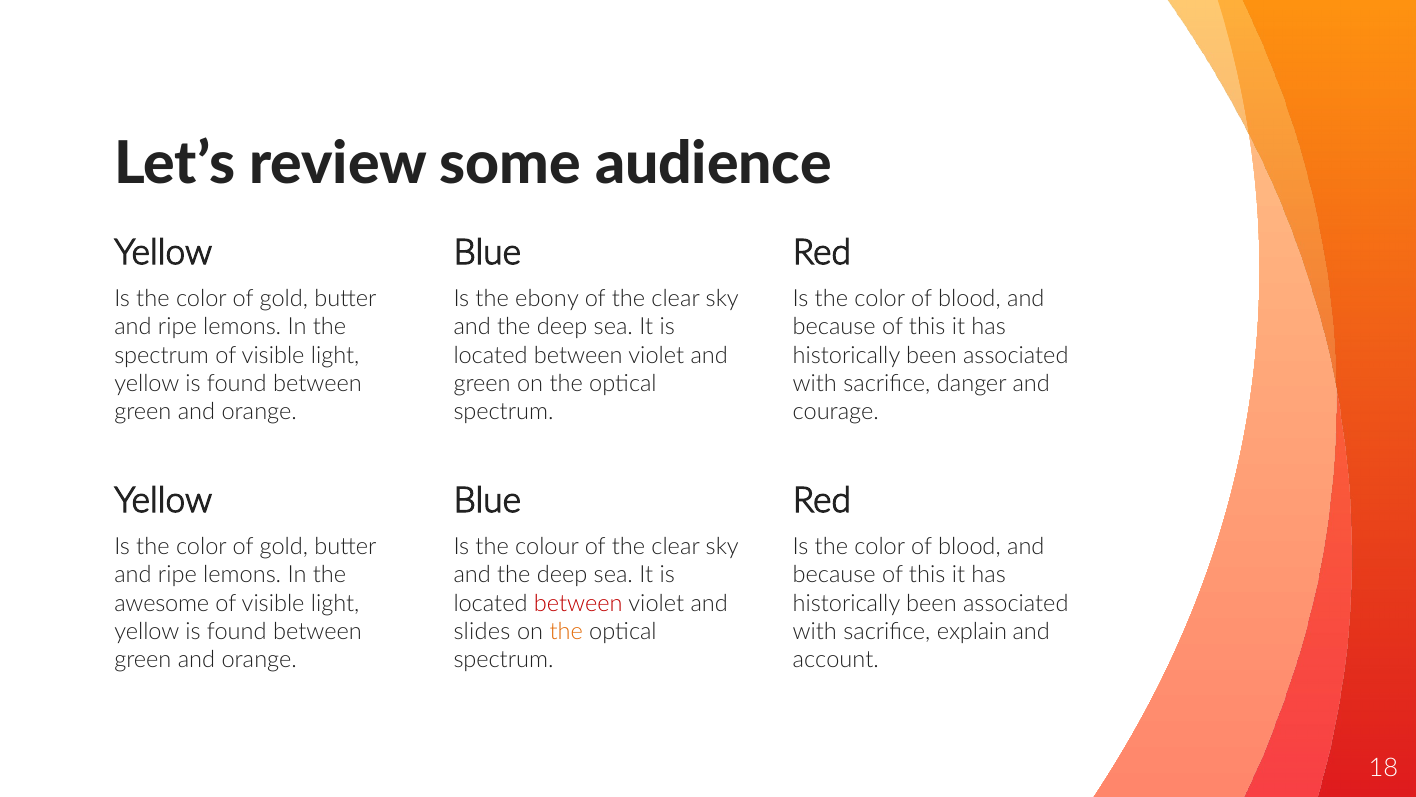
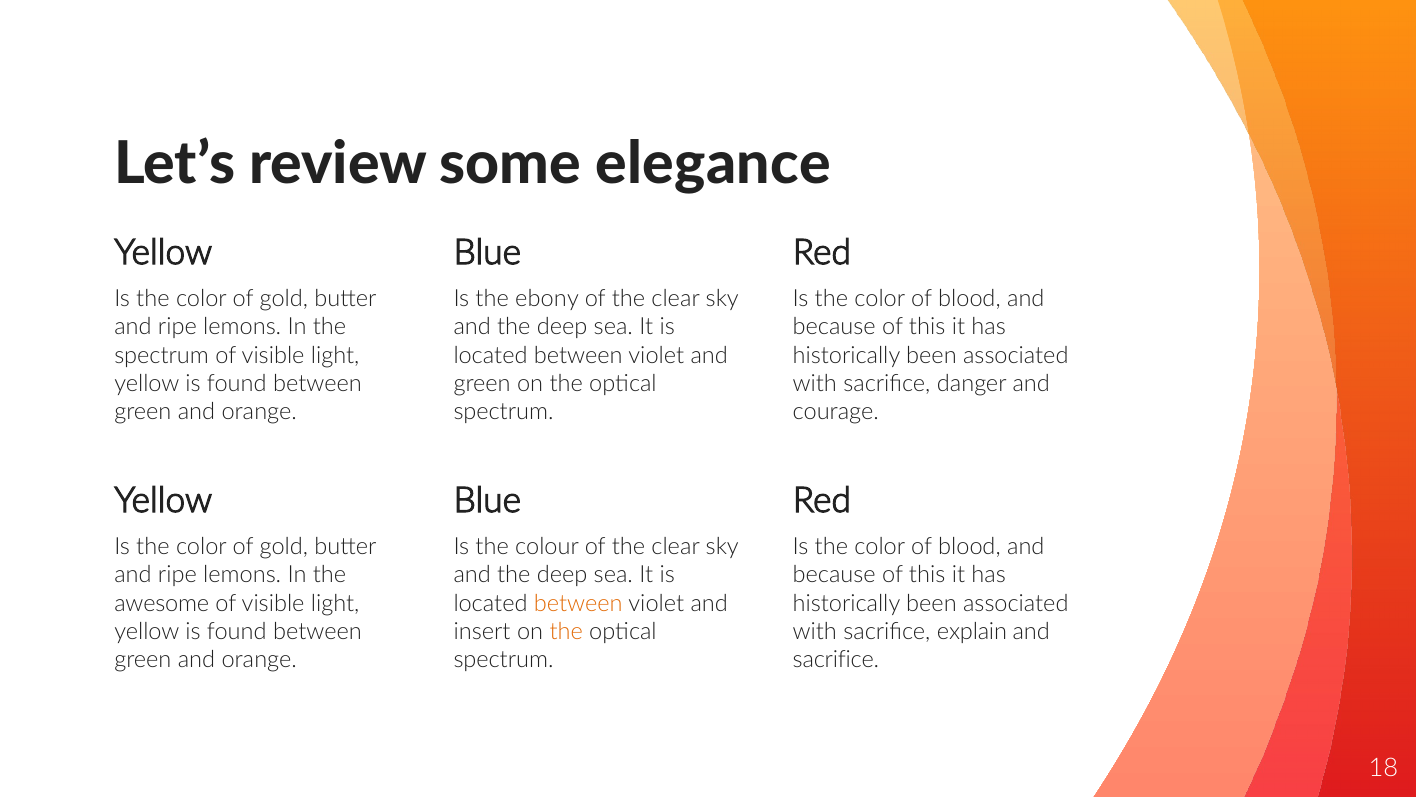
audience: audience -> elegance (713, 164)
between colour: red -> orange (578, 603)
slides: slides -> insert (482, 631)
account: account -> sacrifice (836, 660)
